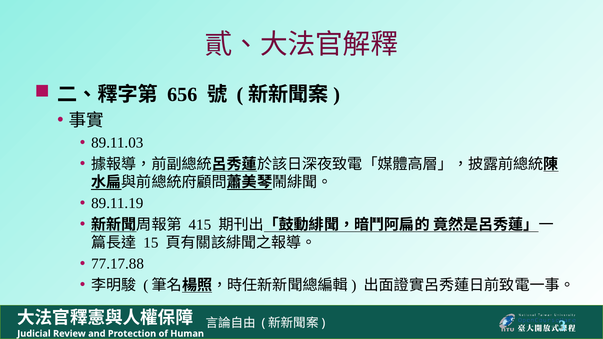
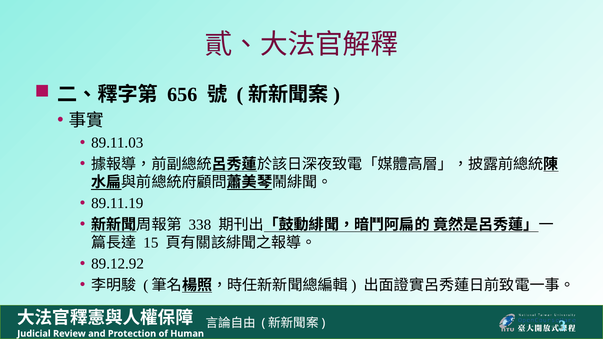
415: 415 -> 338 (200, 225)
77.17.88: 77.17.88 -> 89.12.92 (118, 264)
